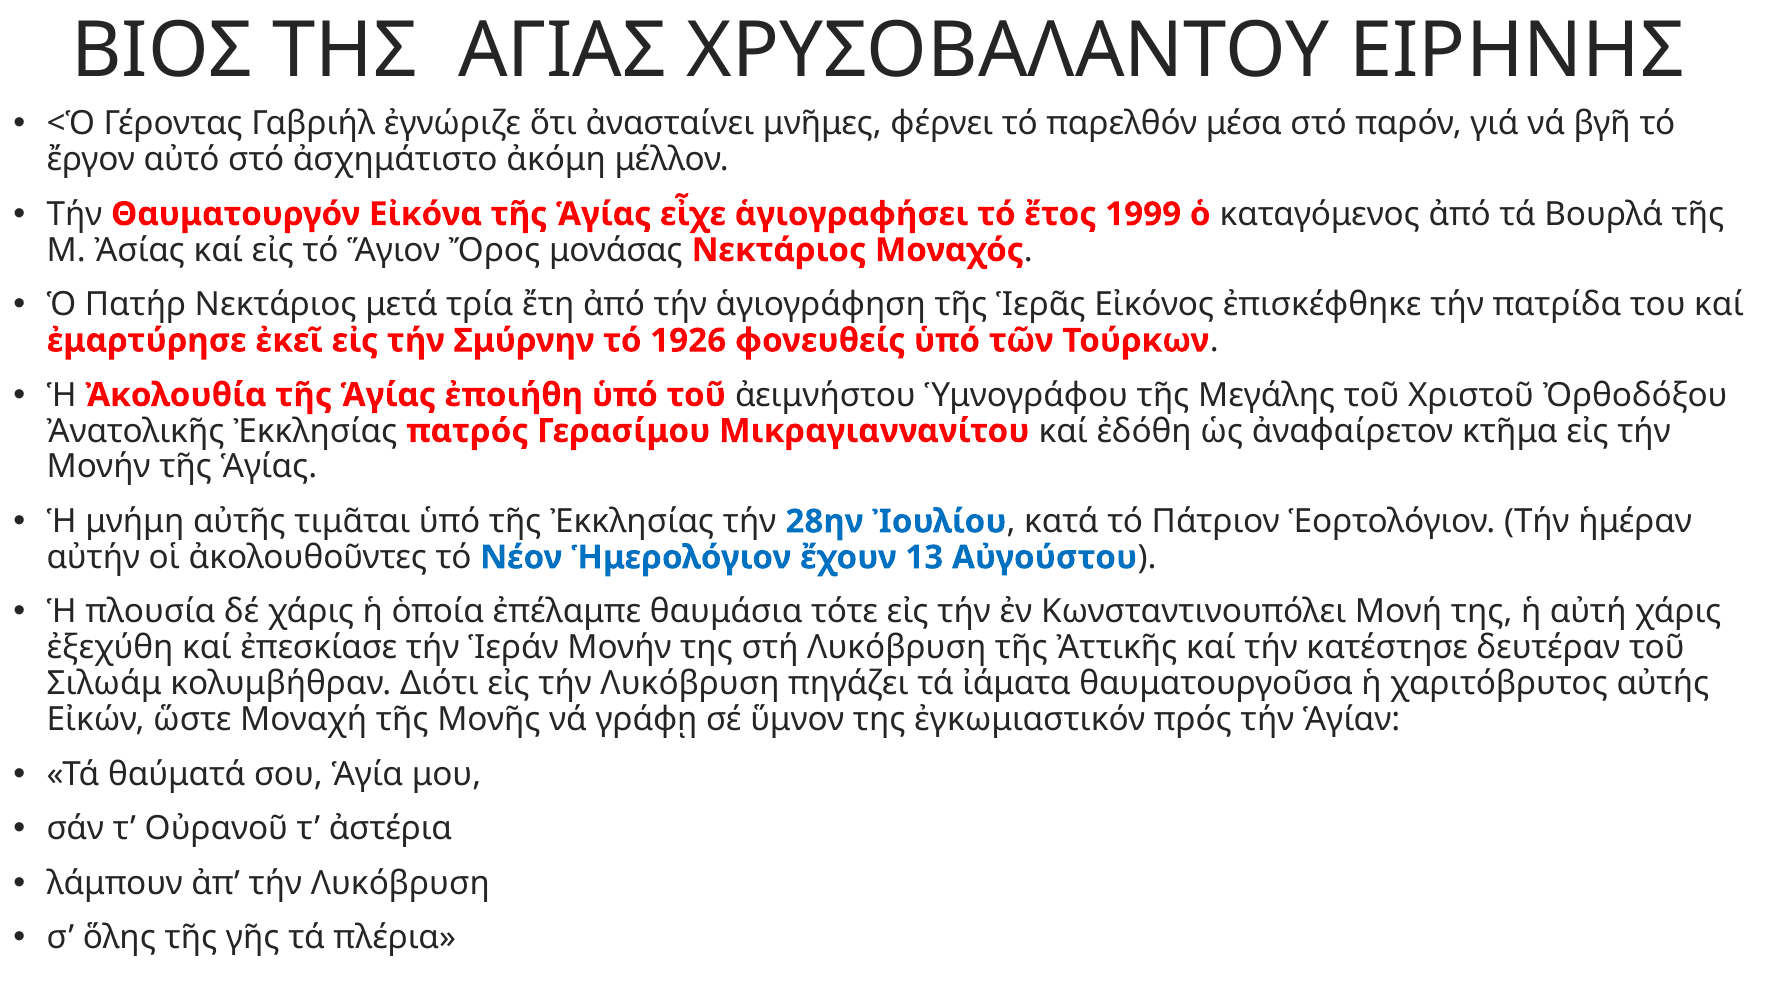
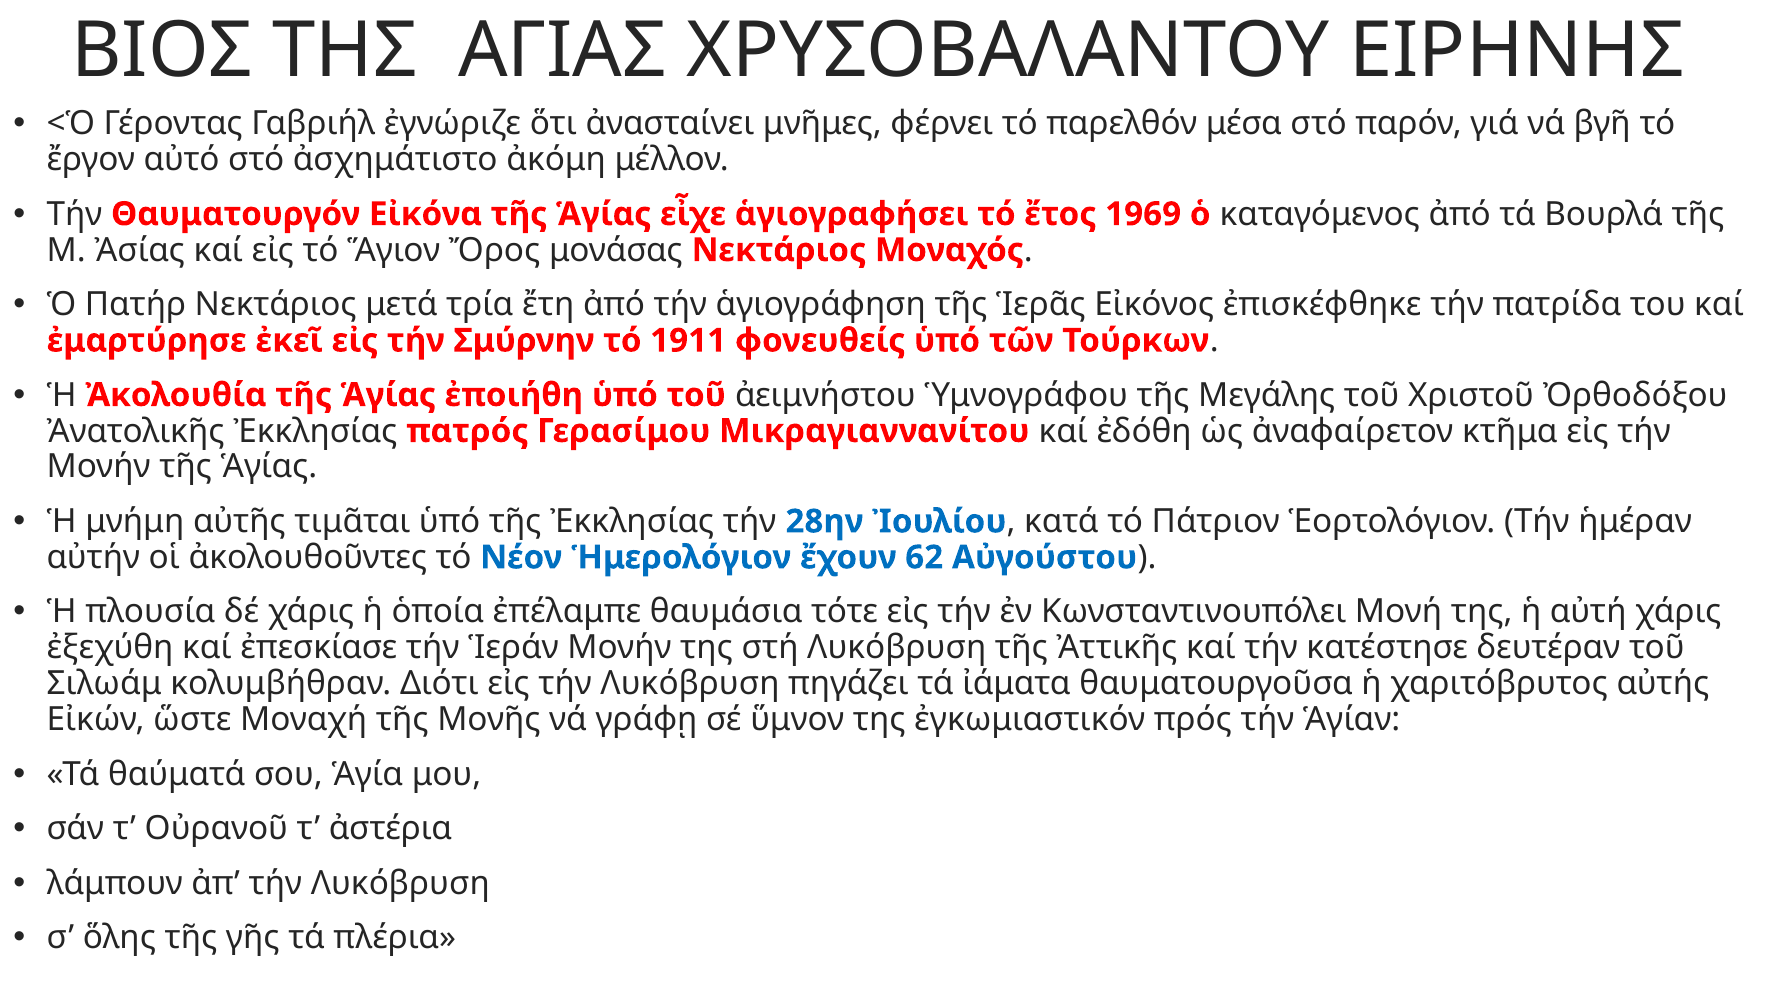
1999: 1999 -> 1969 (1143, 214)
1926: 1926 -> 1911 (688, 341)
13: 13 -> 62 (924, 557)
